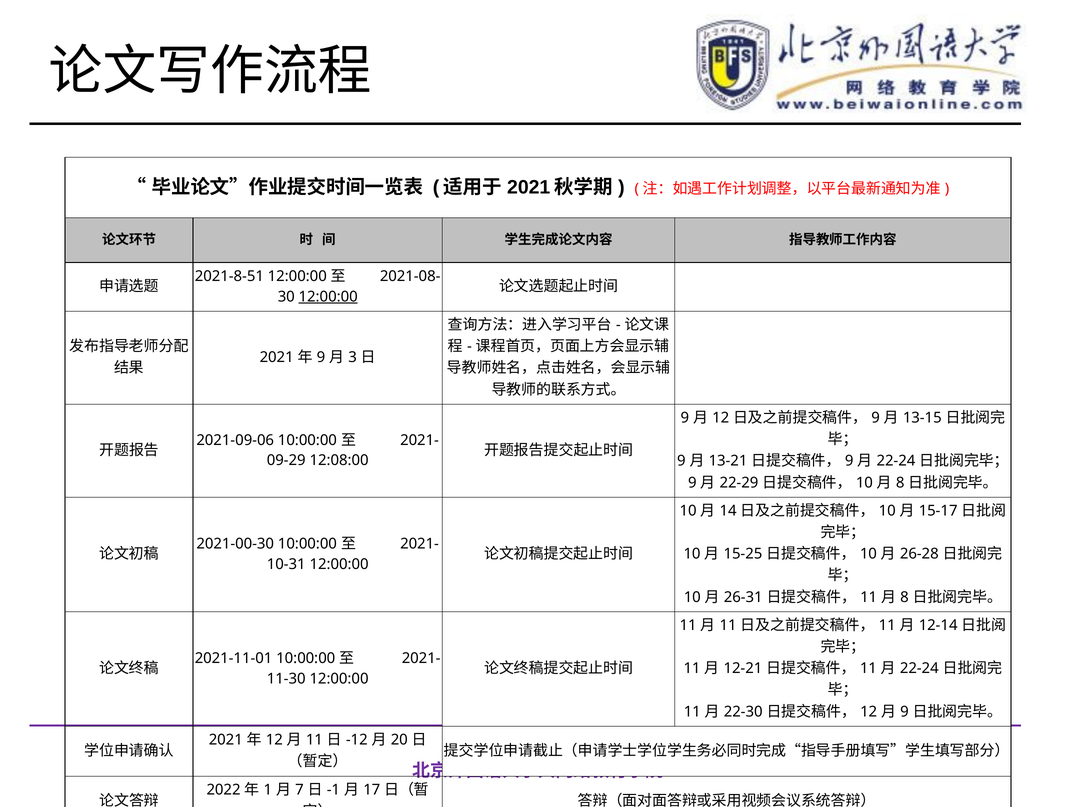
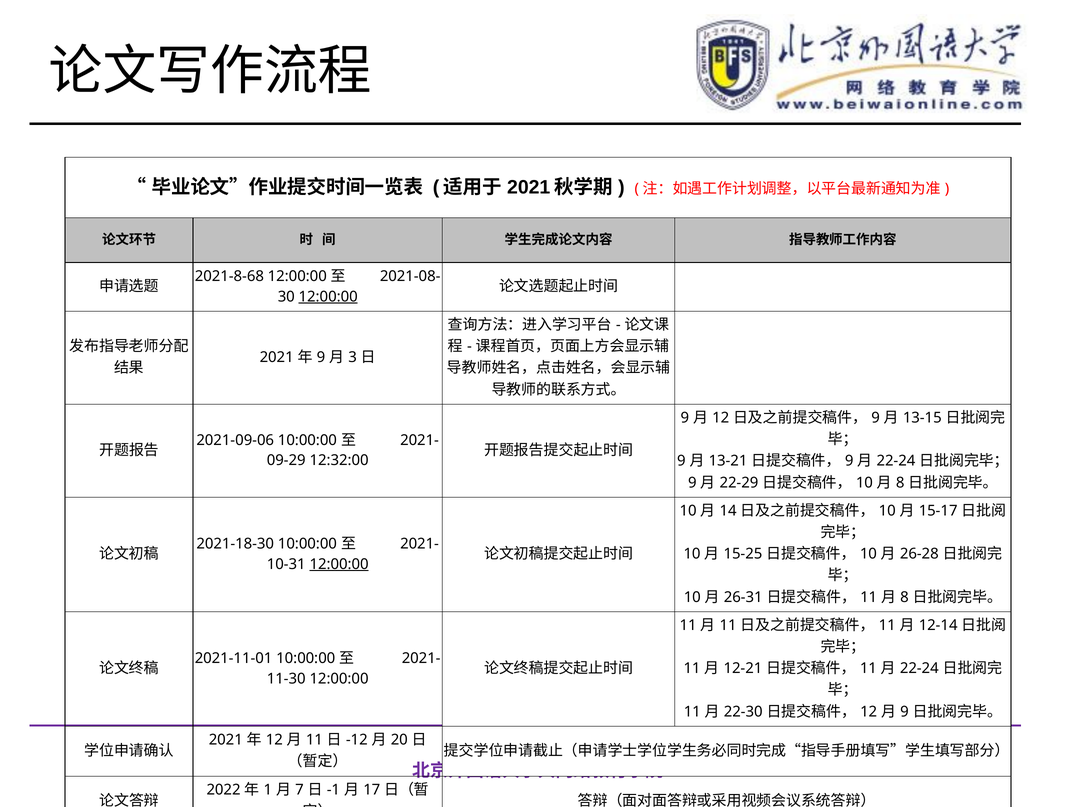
2021-8-51: 2021-8-51 -> 2021-8-68 (229, 276)
12:08:00: 12:08:00 -> 12:32:00 (339, 460)
2021-00-30: 2021-00-30 -> 2021-18-30 (235, 544)
12:00:00 underline: none -> present (339, 564)
